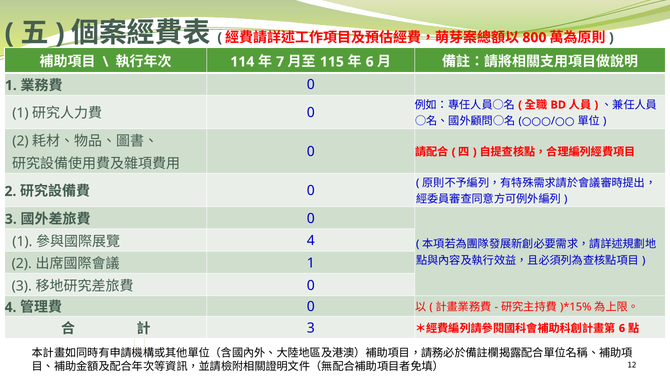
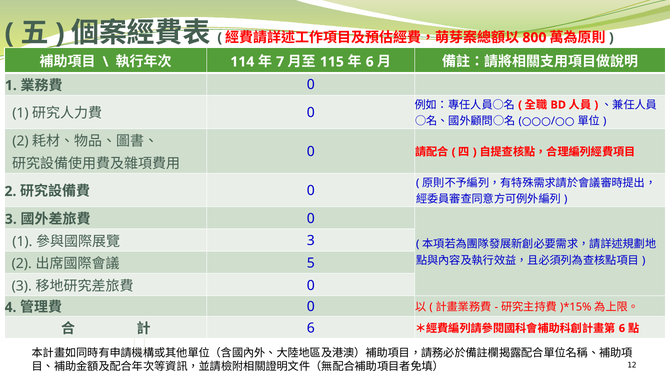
4: 4 -> 3 (311, 241)
1: 1 -> 5 (311, 263)
3: 3 -> 6 (311, 328)
